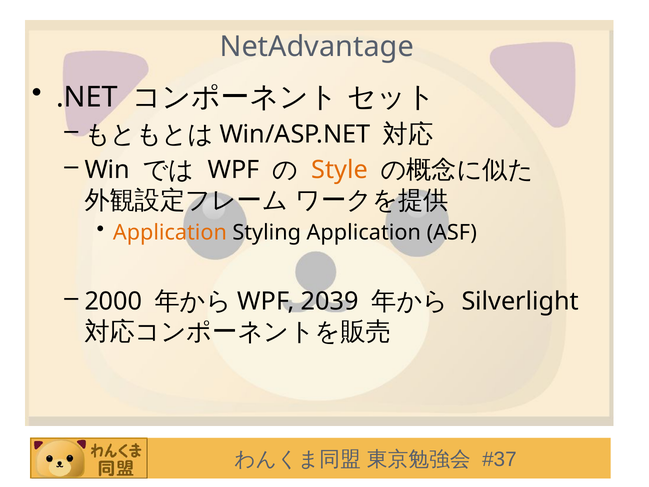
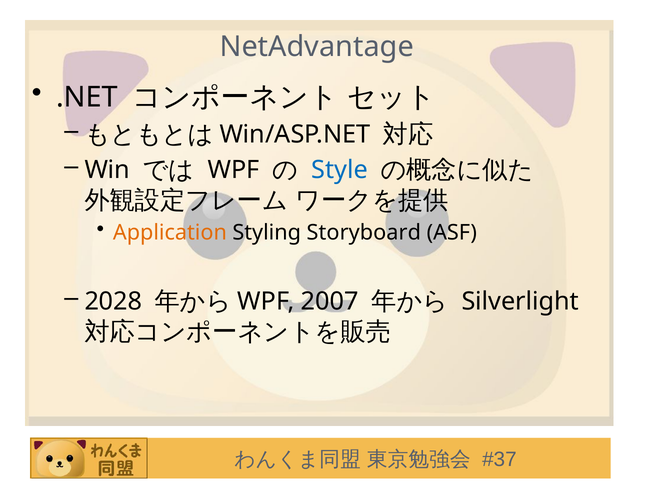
Style colour: orange -> blue (340, 170)
Styling Application: Application -> Storyboard (364, 232)
2000: 2000 -> 2028 (113, 301)
2039: 2039 -> 2007 (330, 301)
